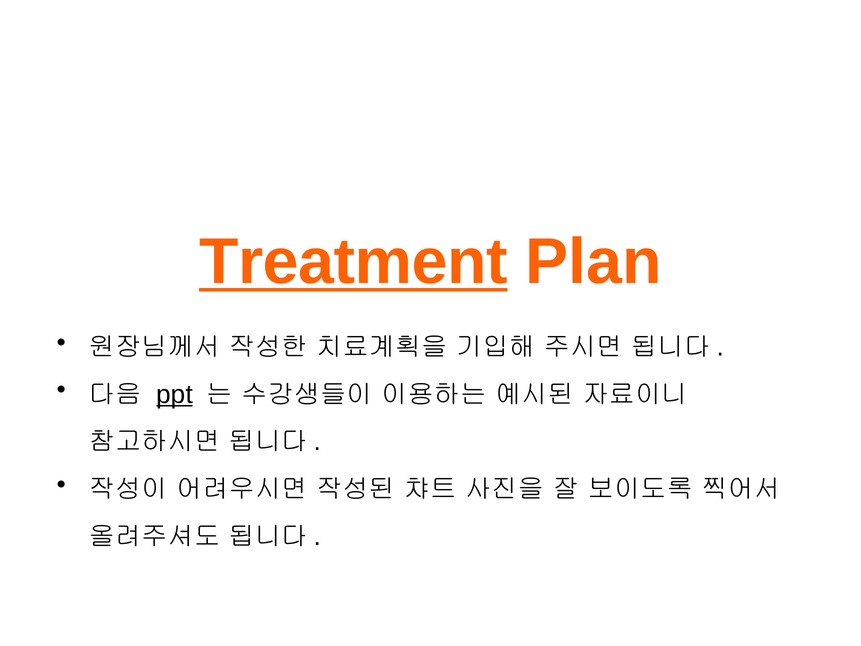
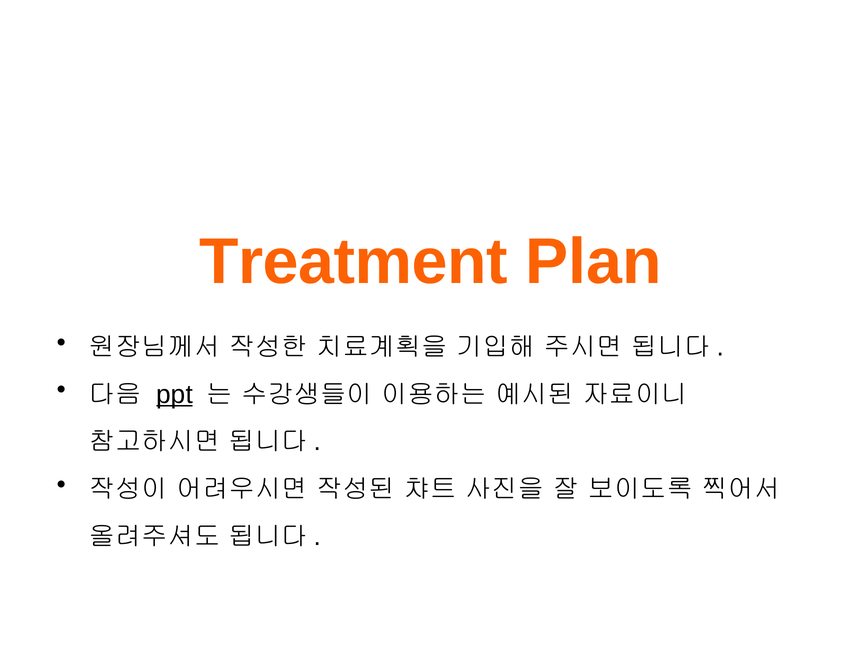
Treatment underline: present -> none (353, 262)
